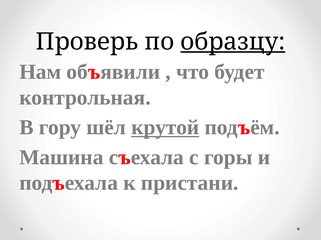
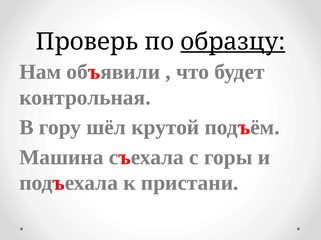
крутой underline: present -> none (165, 128)
